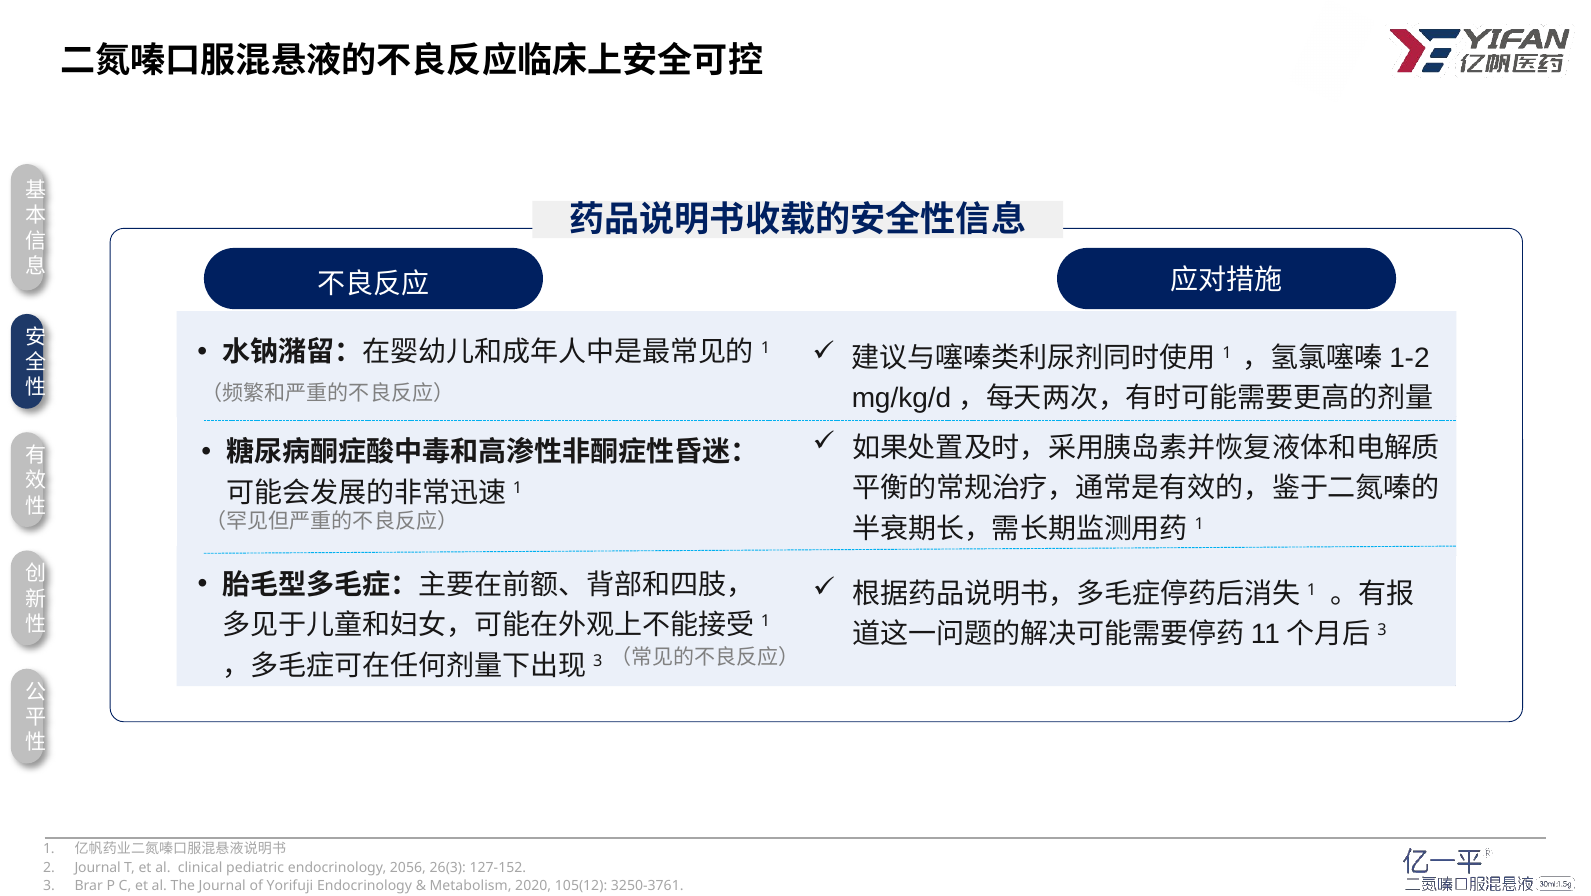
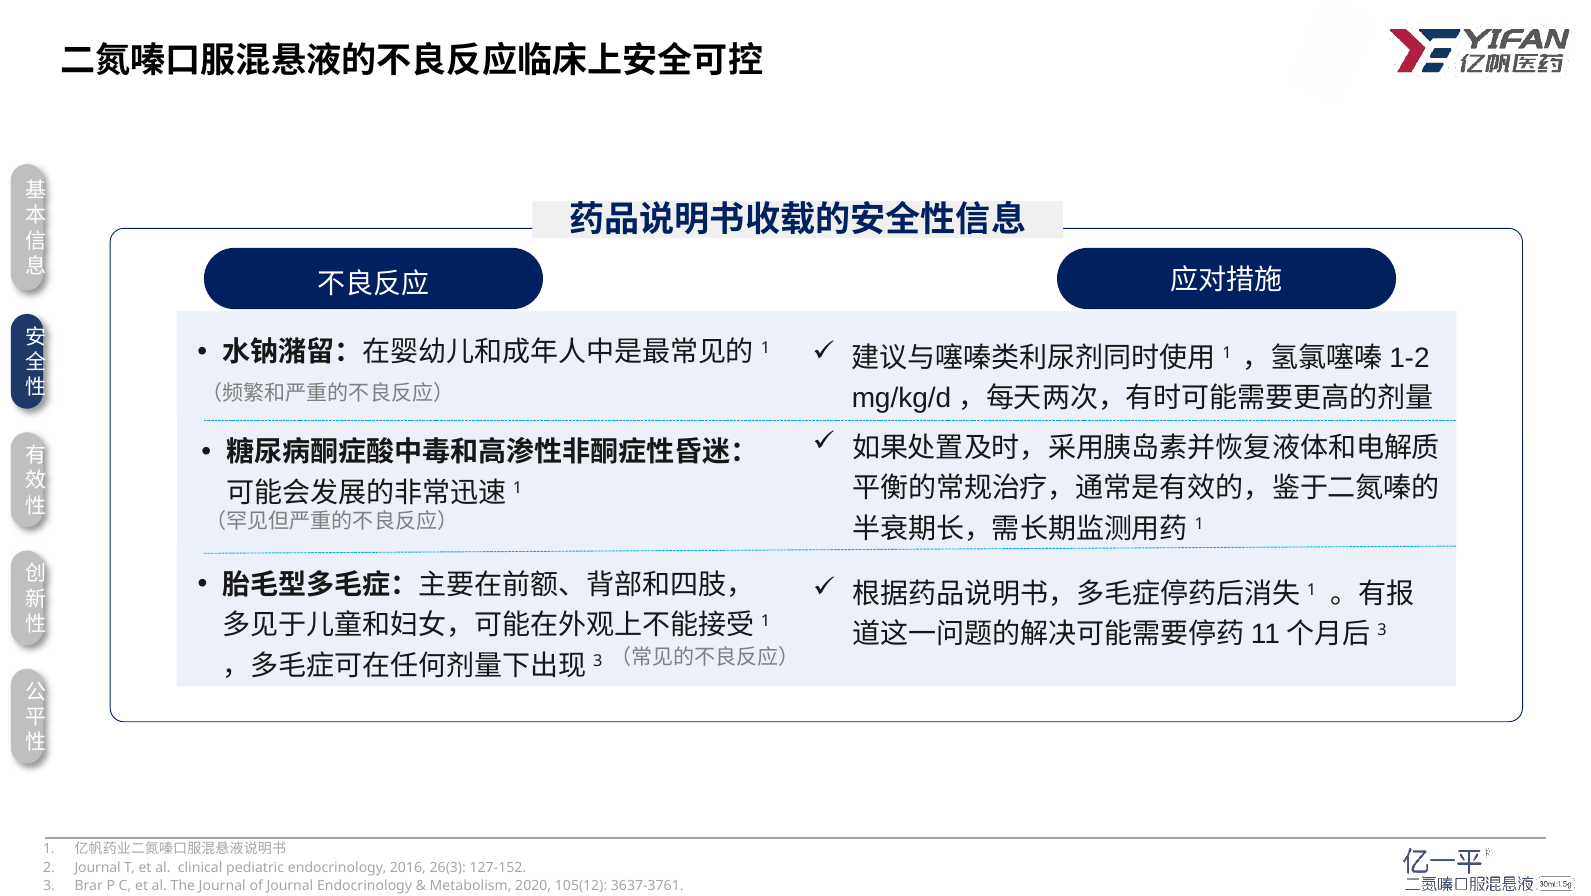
2056: 2056 -> 2016 (408, 867)
of Yorifuji: Yorifuji -> Journal (290, 886)
3250-3761: 3250-3761 -> 3637-3761 (647, 886)
